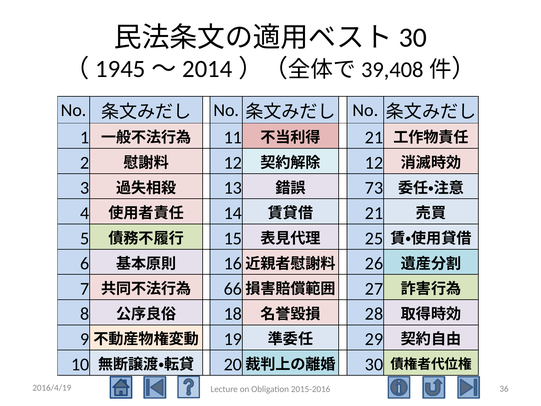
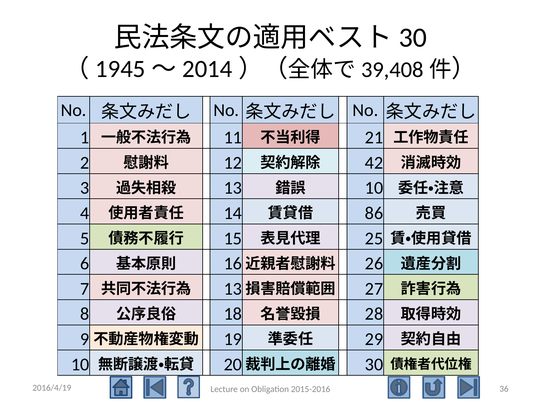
12: 12 -> 42 (374, 163)
73: 73 -> 10 (374, 188)
21: 21 -> 86 (374, 213)
66: 66 -> 13 (233, 289)
